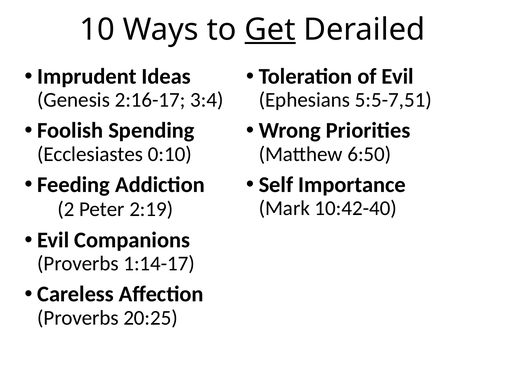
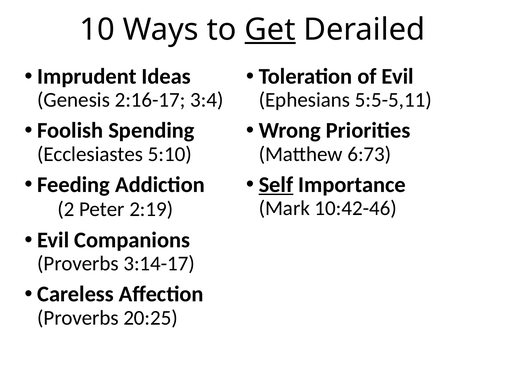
5:5-7,51: 5:5-7,51 -> 5:5-5,11 (393, 100)
0:10: 0:10 -> 5:10 (170, 154)
6:50: 6:50 -> 6:73 (369, 154)
Self underline: none -> present (276, 184)
10:42-40: 10:42-40 -> 10:42-46 (356, 208)
1:14-17: 1:14-17 -> 3:14-17 (159, 264)
